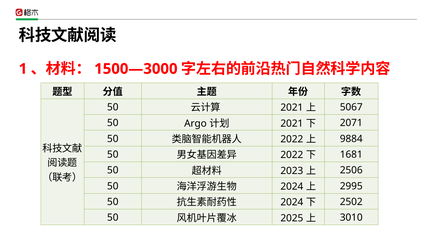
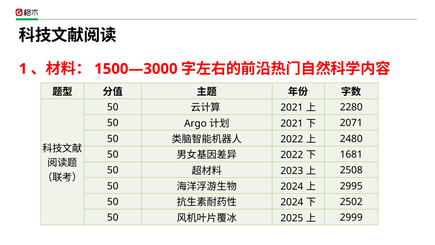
5067: 5067 -> 2280 (351, 107)
9884: 9884 -> 2480 (351, 139)
2506: 2506 -> 2508 (351, 170)
3010: 3010 -> 2999 (351, 217)
